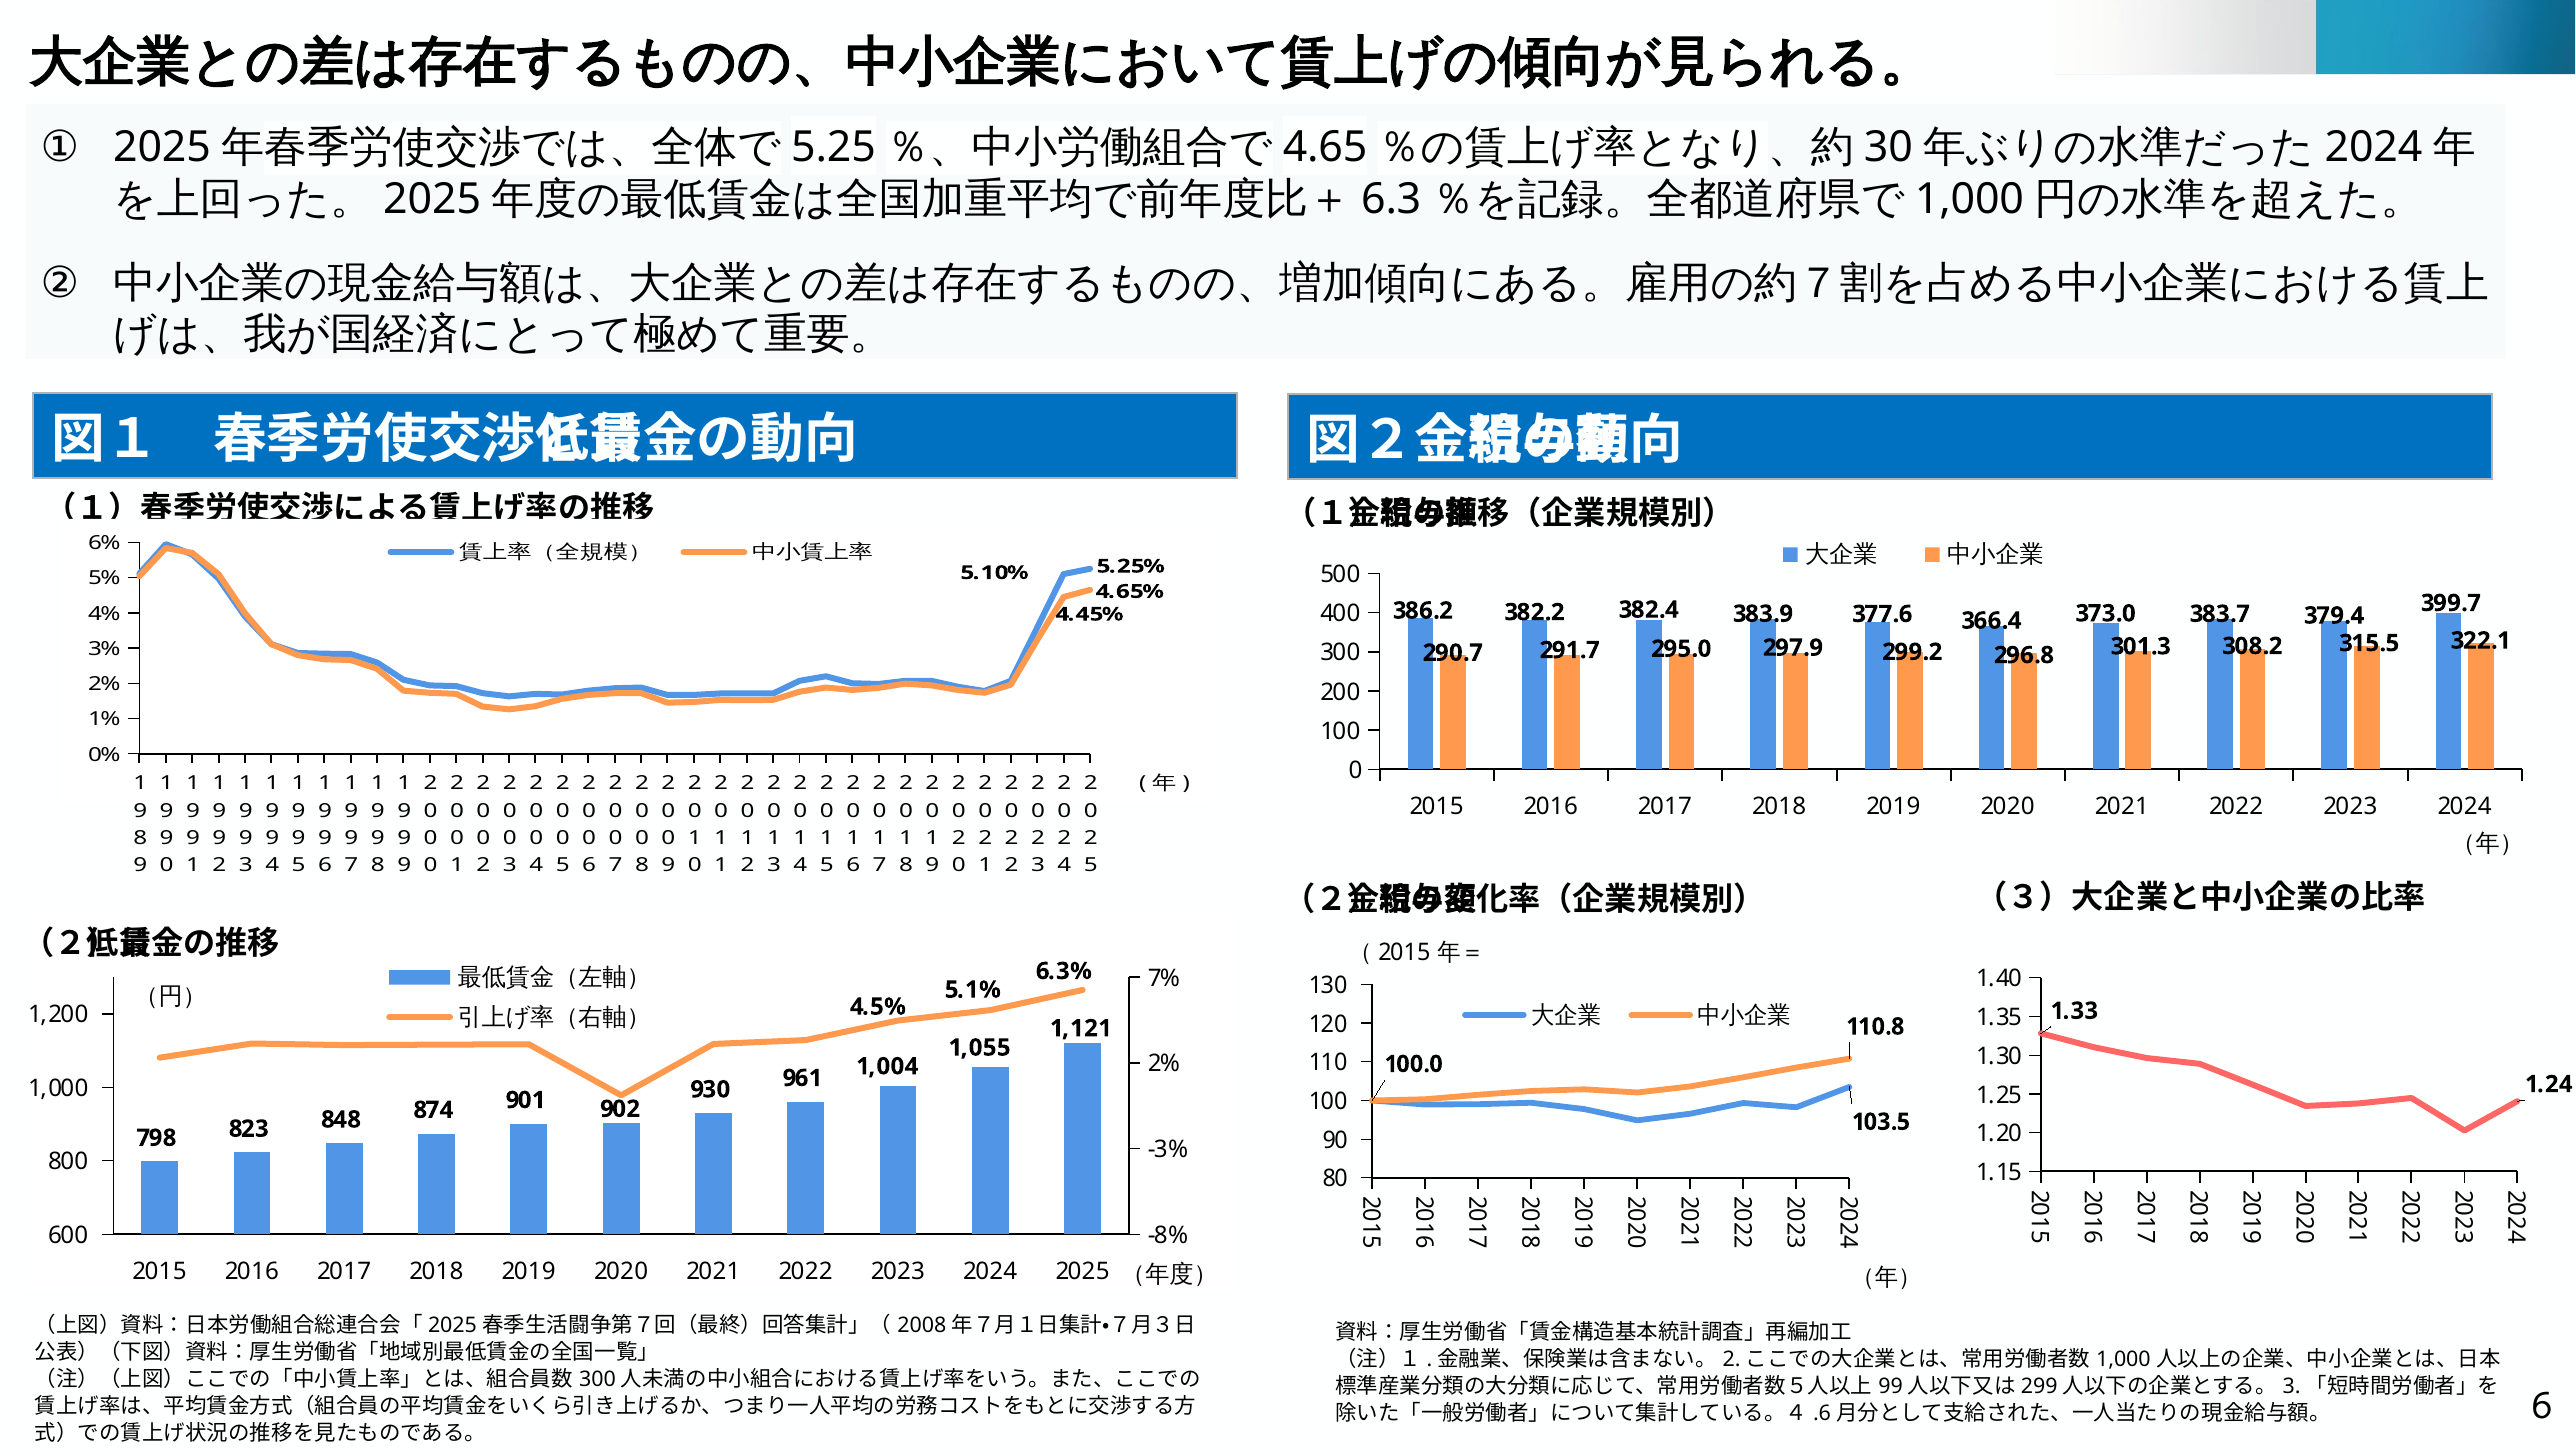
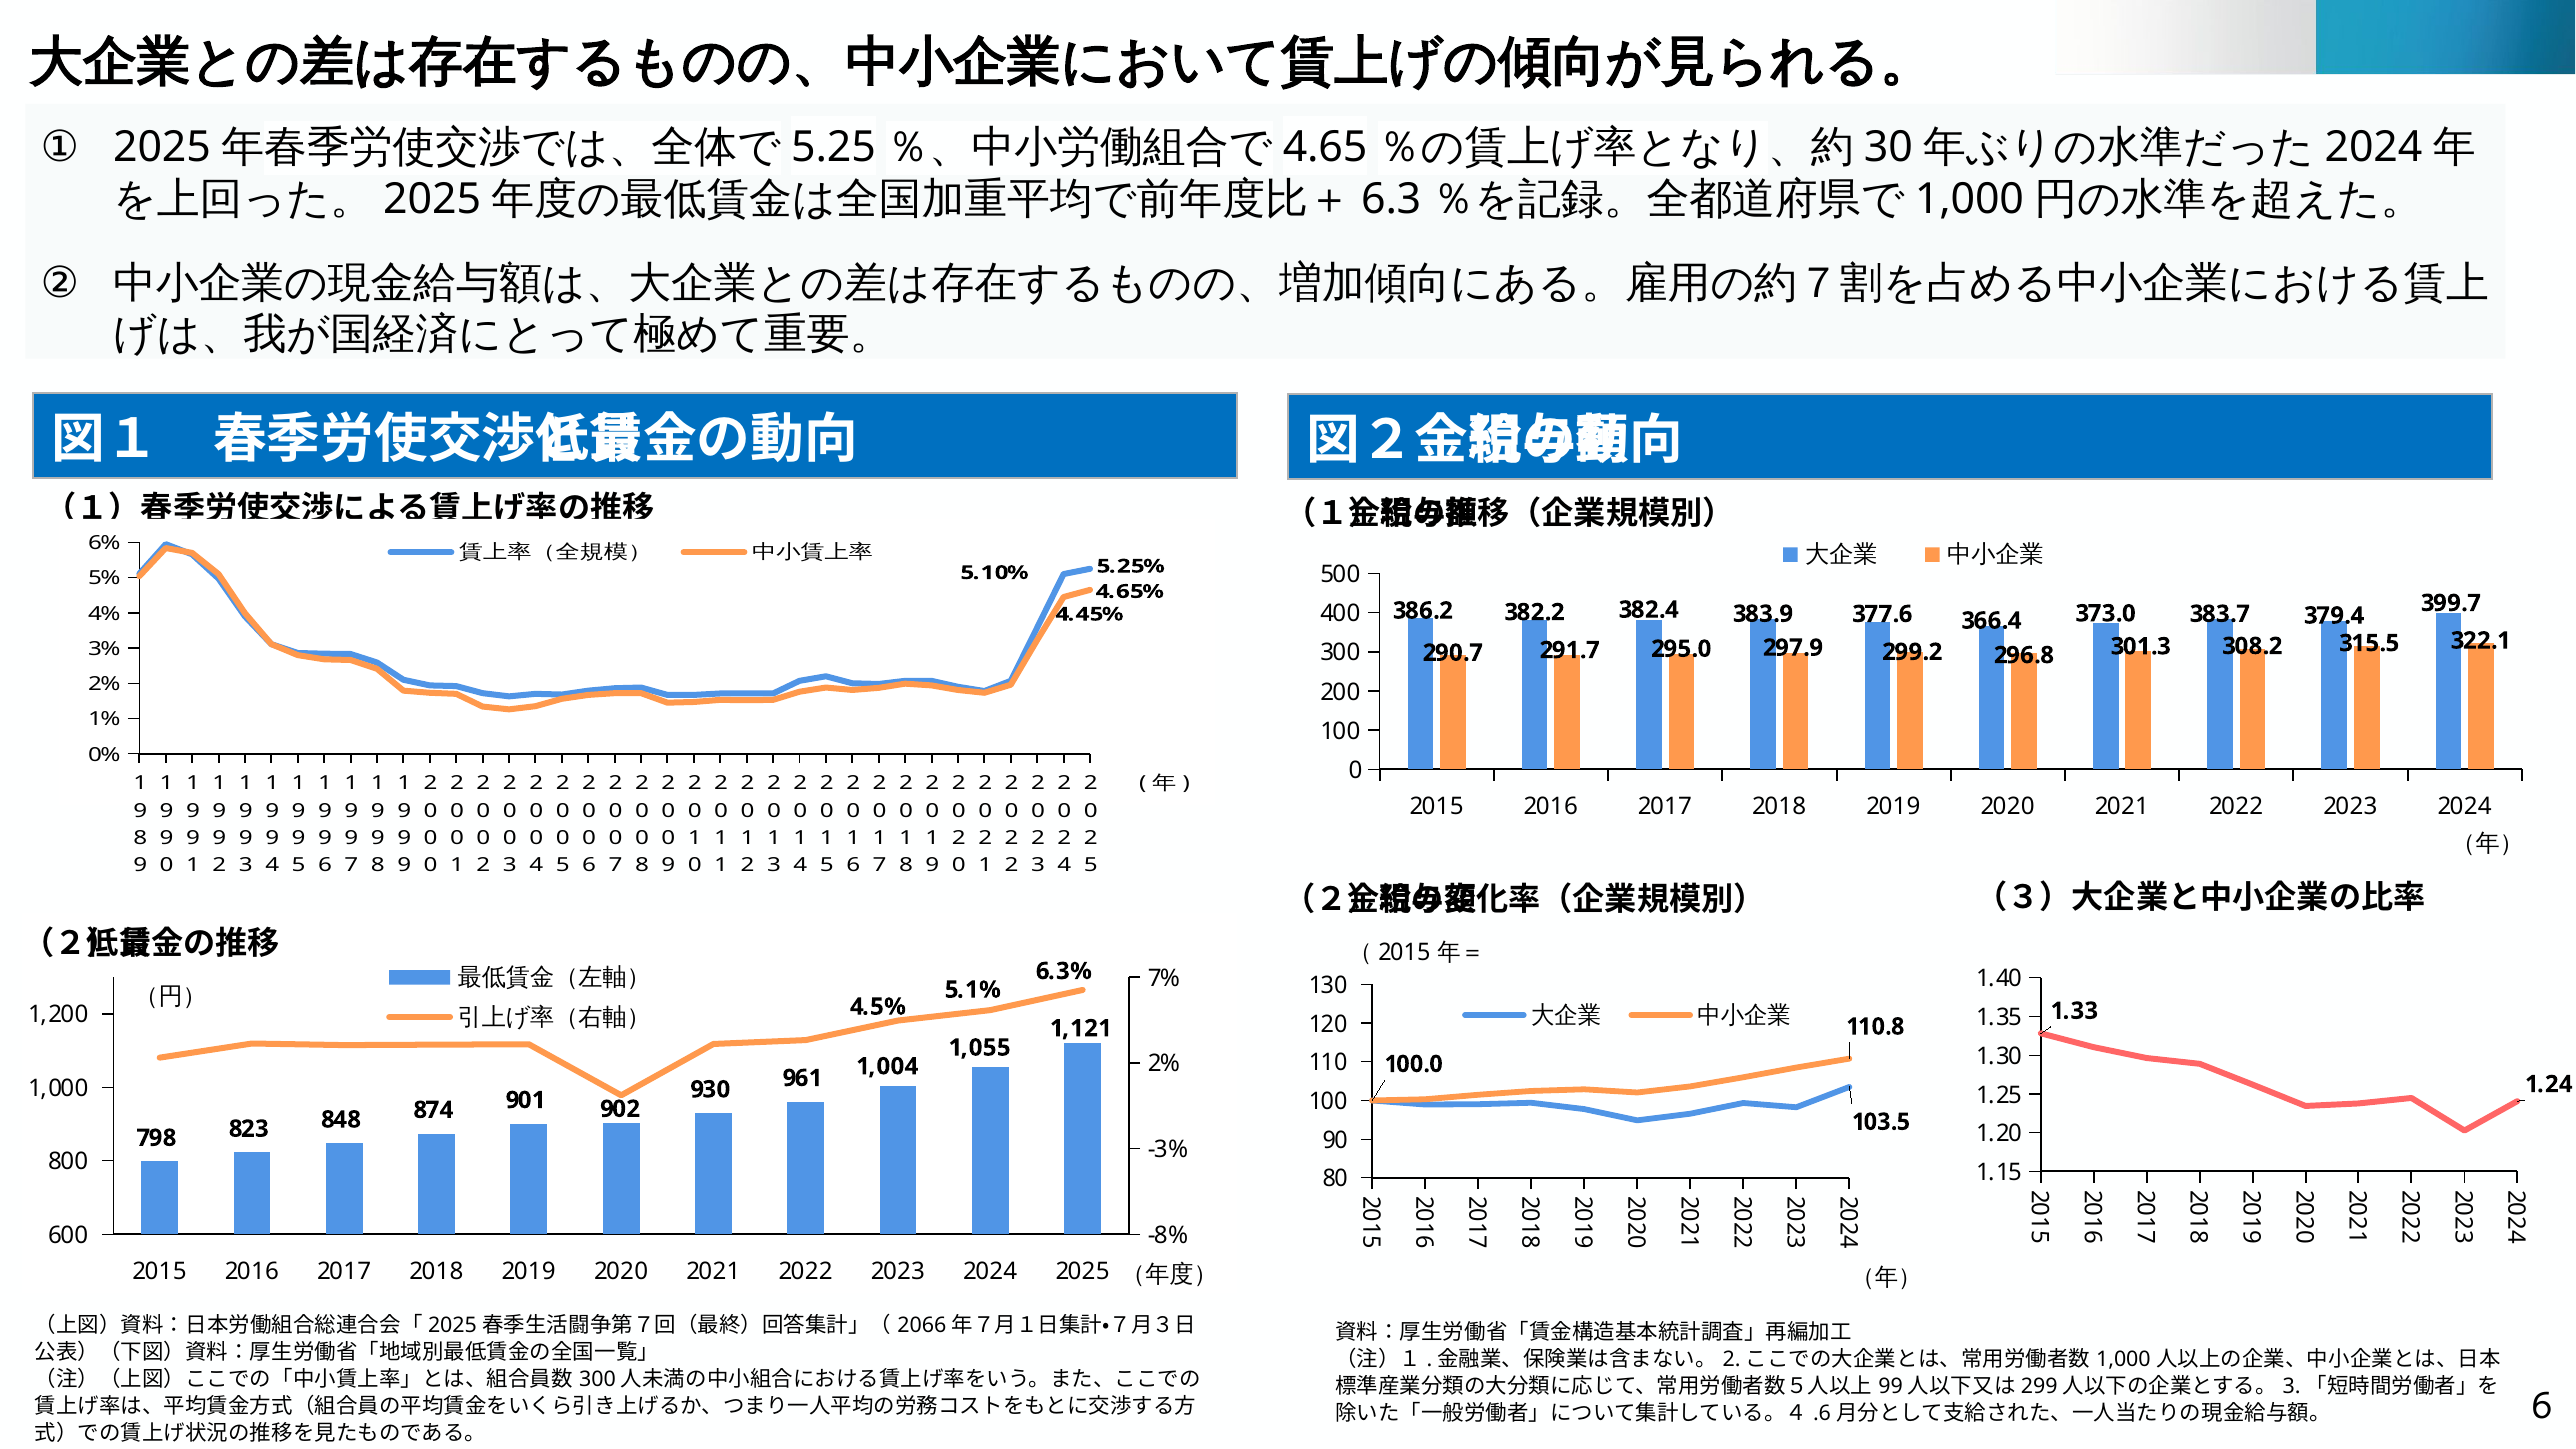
2008: 2008 -> 2066 (922, 1326)
